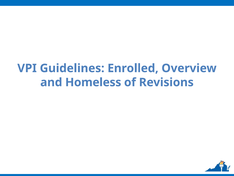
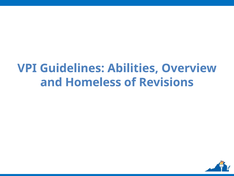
Enrolled: Enrolled -> Abilities (133, 68)
